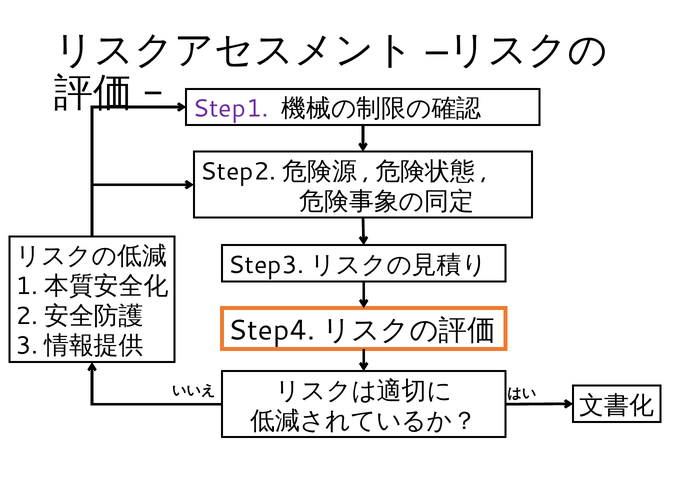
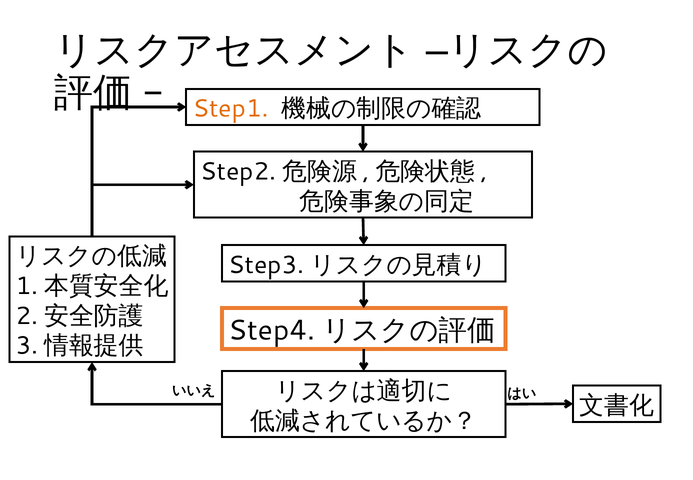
Step1 colour: purple -> orange (231, 109)
